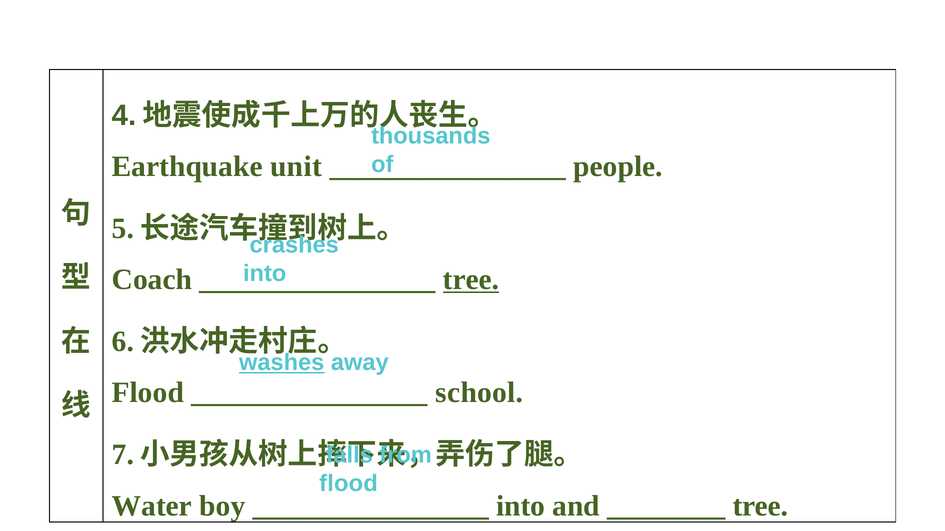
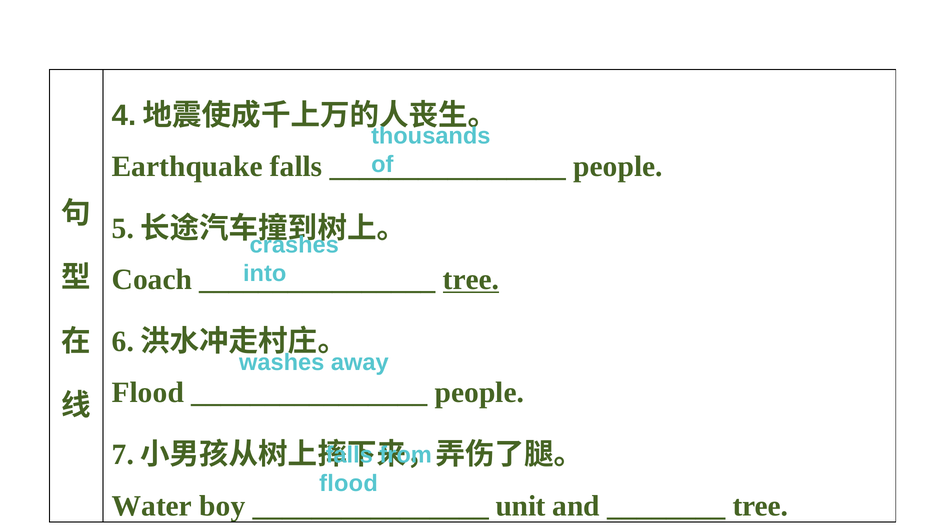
Earthquake unit: unit -> falls (296, 167)
washes underline: present -> none (282, 363)
school: school -> people (479, 393)
into: into -> unit (521, 506)
